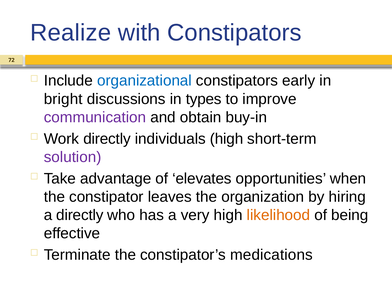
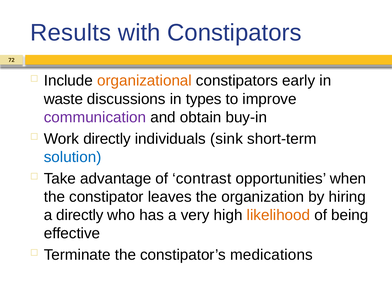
Realize: Realize -> Results (71, 33)
organizational colour: blue -> orange (144, 81)
bright: bright -> waste (63, 99)
individuals high: high -> sink (226, 139)
solution colour: purple -> blue (73, 157)
elevates: elevates -> contrast (202, 179)
